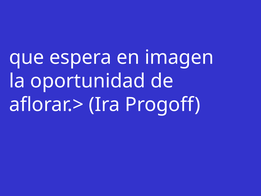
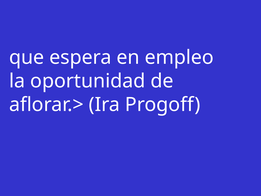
imagen: imagen -> empleo (179, 57)
